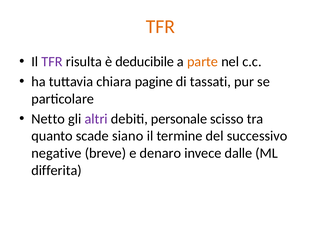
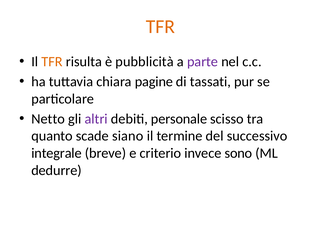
TFR colour: purple -> orange (52, 62)
deducibile: deducibile -> pubblicità (145, 62)
parte colour: orange -> purple (203, 62)
negative: negative -> integrale (56, 153)
denaro: denaro -> criterio (160, 153)
dalle: dalle -> sono (238, 153)
differita: differita -> dedurre (56, 170)
